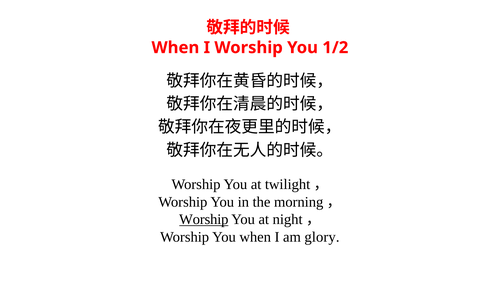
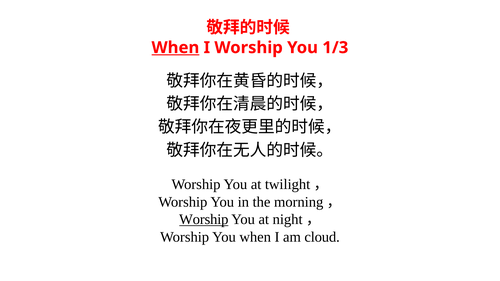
When underline: none -> present (175, 48)
1/2: 1/2 -> 1/3 (335, 48)
glory: glory -> cloud (322, 237)
